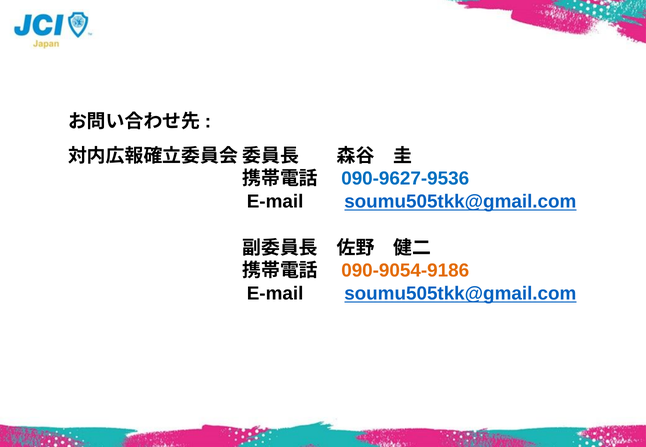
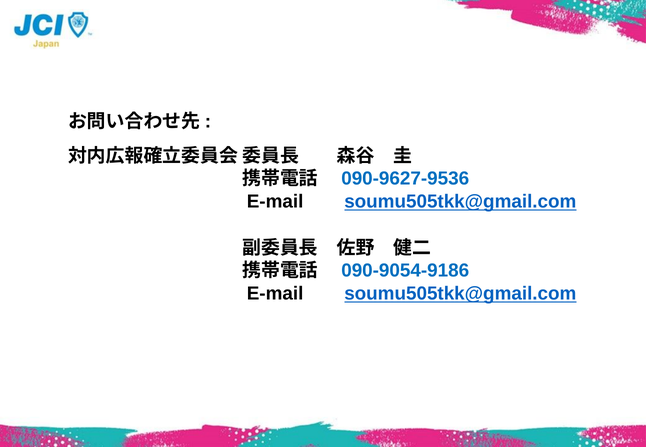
090-9054-9186 colour: orange -> blue (405, 271)
